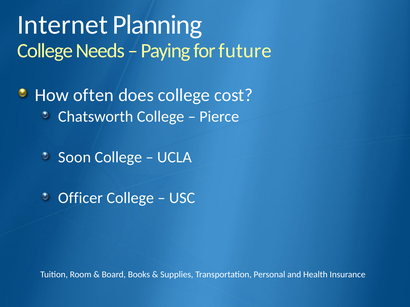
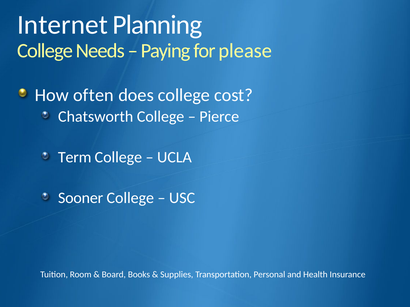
future: future -> please (245, 51)
Soon: Soon -> Term (75, 158)
Officer: Officer -> Sooner (81, 198)
